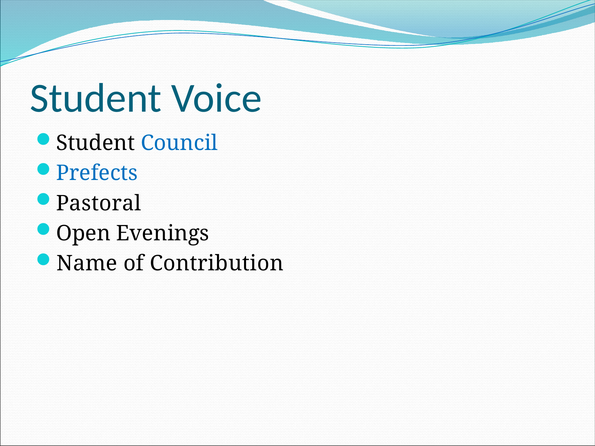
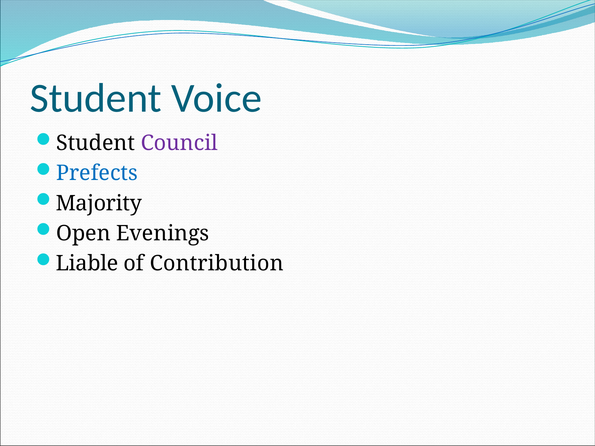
Council colour: blue -> purple (179, 143)
Pastoral: Pastoral -> Majority (99, 203)
Name: Name -> Liable (87, 263)
